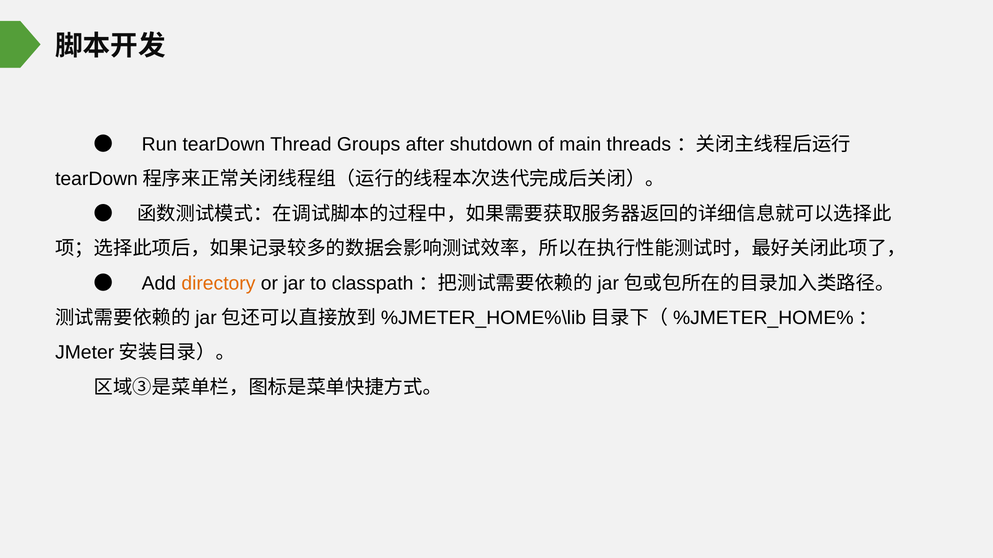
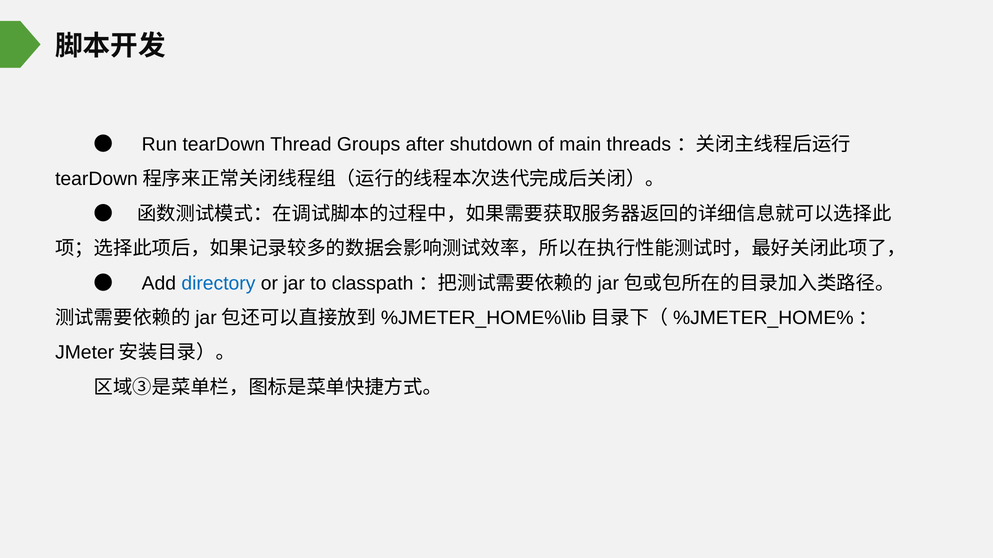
directory colour: orange -> blue (218, 283)
